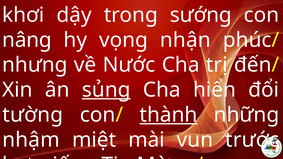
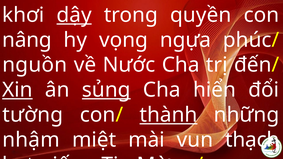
dậy underline: none -> present (74, 15)
sướng: sướng -> quyền (201, 15)
nhận: nhận -> ngựa (185, 40)
nhưng: nhưng -> nguồn (35, 65)
Xin underline: none -> present (17, 90)
trước: trước -> thạch (252, 140)
